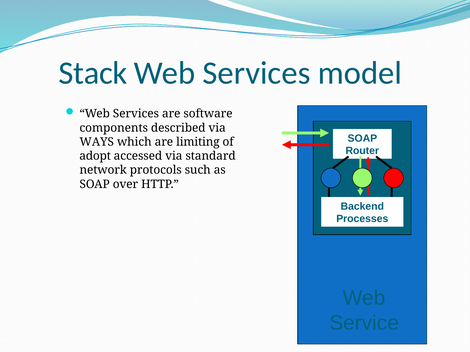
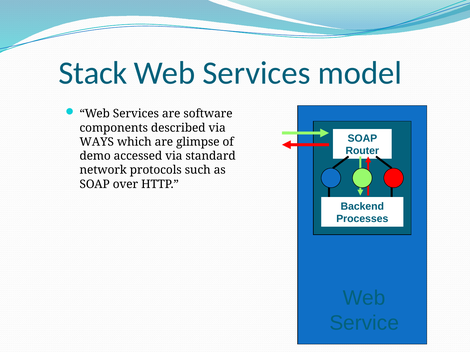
limiting: limiting -> glimpse (198, 142)
adopt: adopt -> demo (95, 156)
